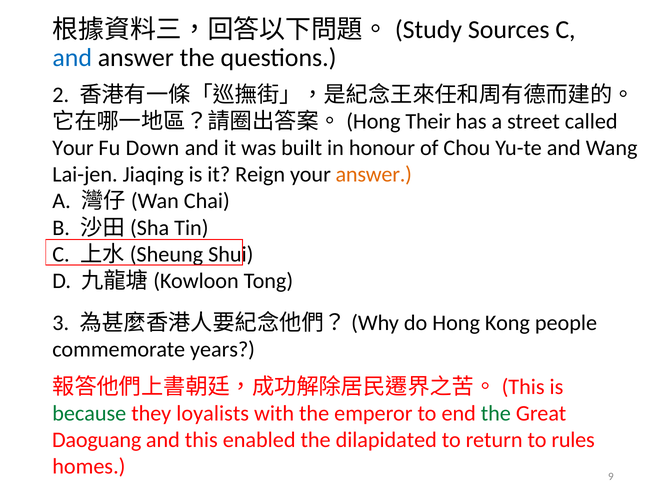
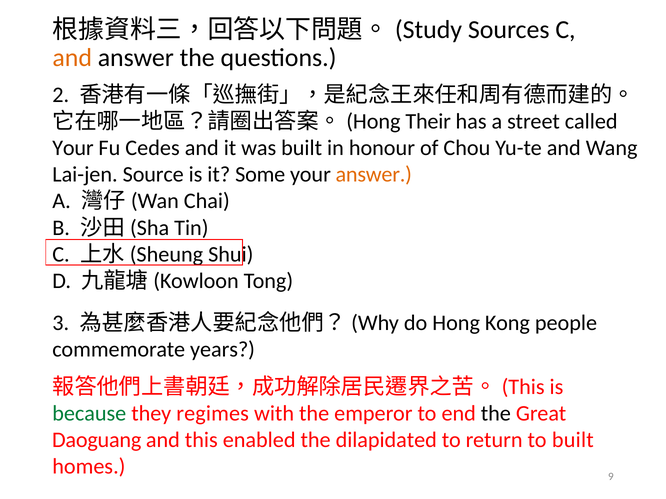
and colour: blue -> orange (72, 58)
Down: Down -> Cedes (153, 148)
Jiaqing: Jiaqing -> Source (153, 175)
Reign: Reign -> Some (260, 175)
loyalists: loyalists -> regimes (213, 414)
the colour: green -> black (496, 414)
to rules: rules -> built (573, 440)
